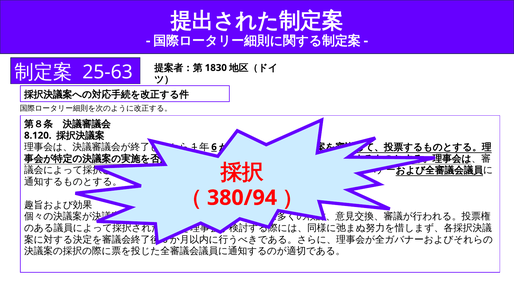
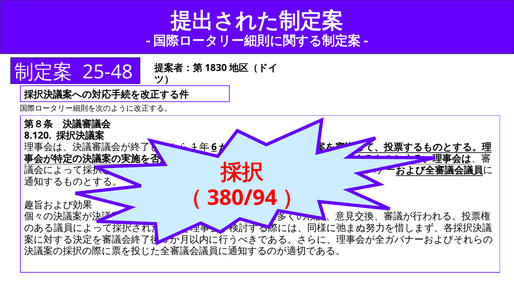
25-63: 25-63 -> 25-48 (108, 72)
